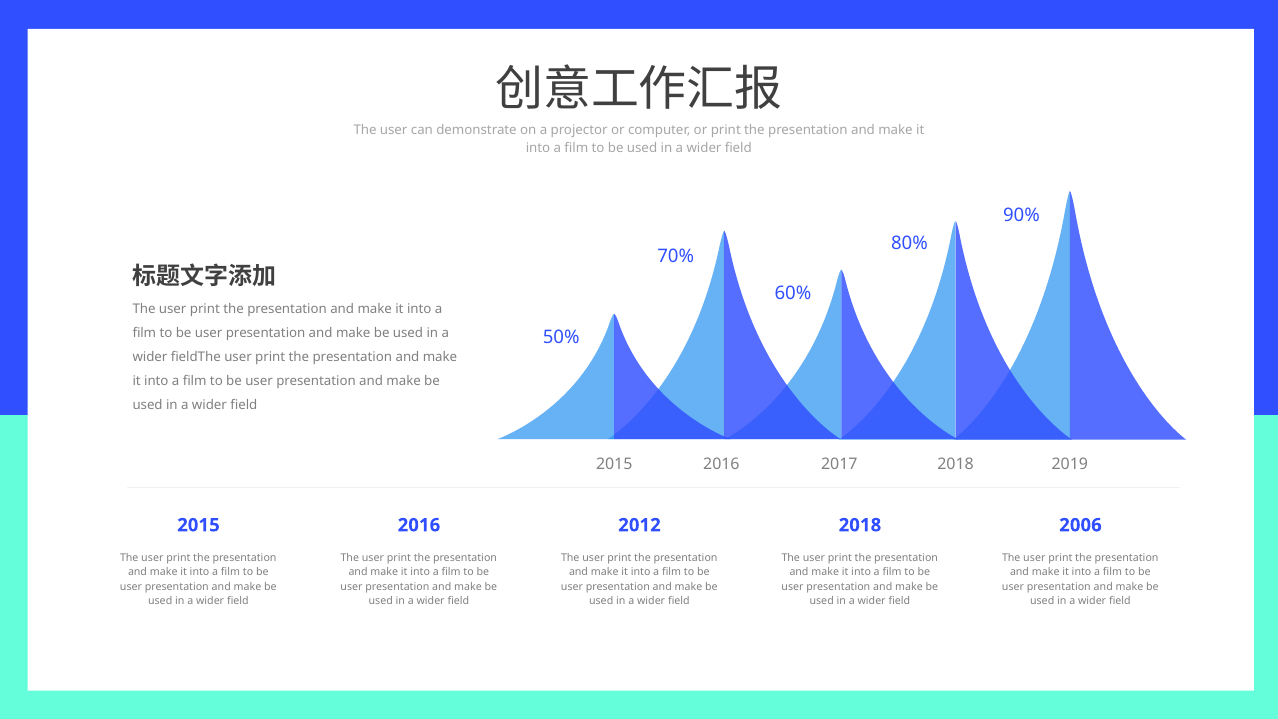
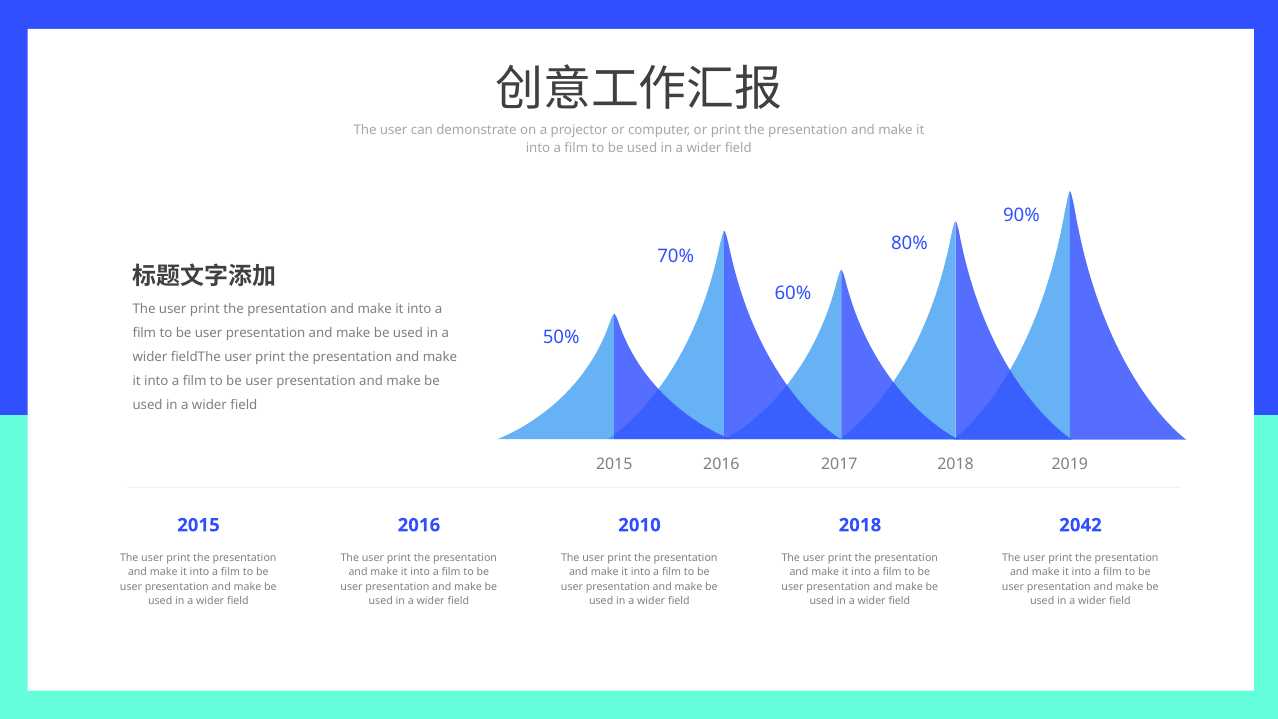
2012: 2012 -> 2010 (639, 525)
2006: 2006 -> 2042 (1080, 525)
